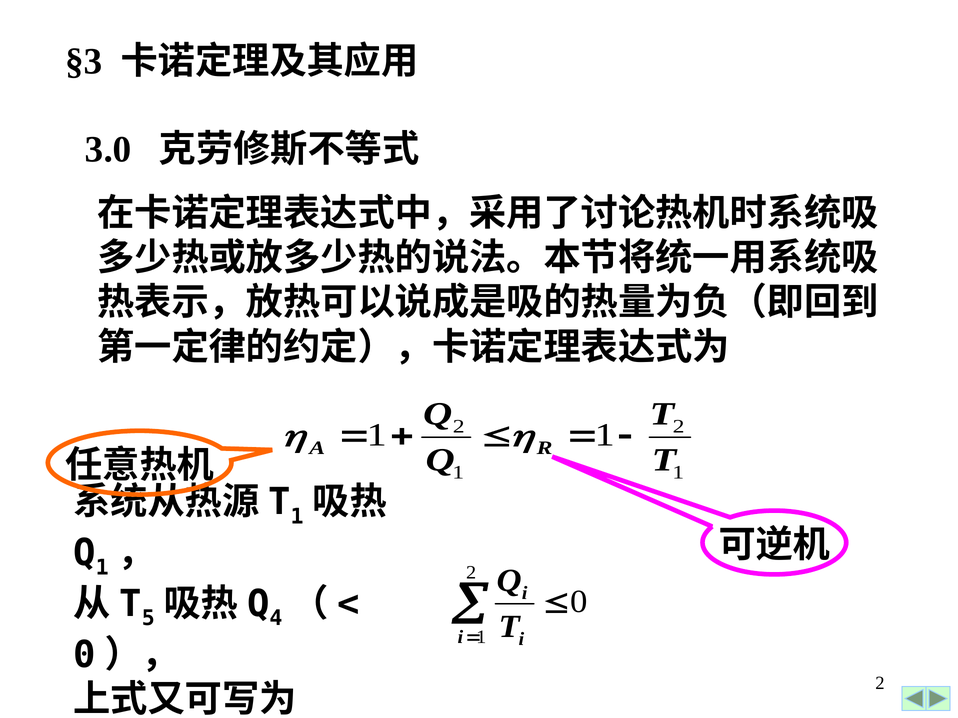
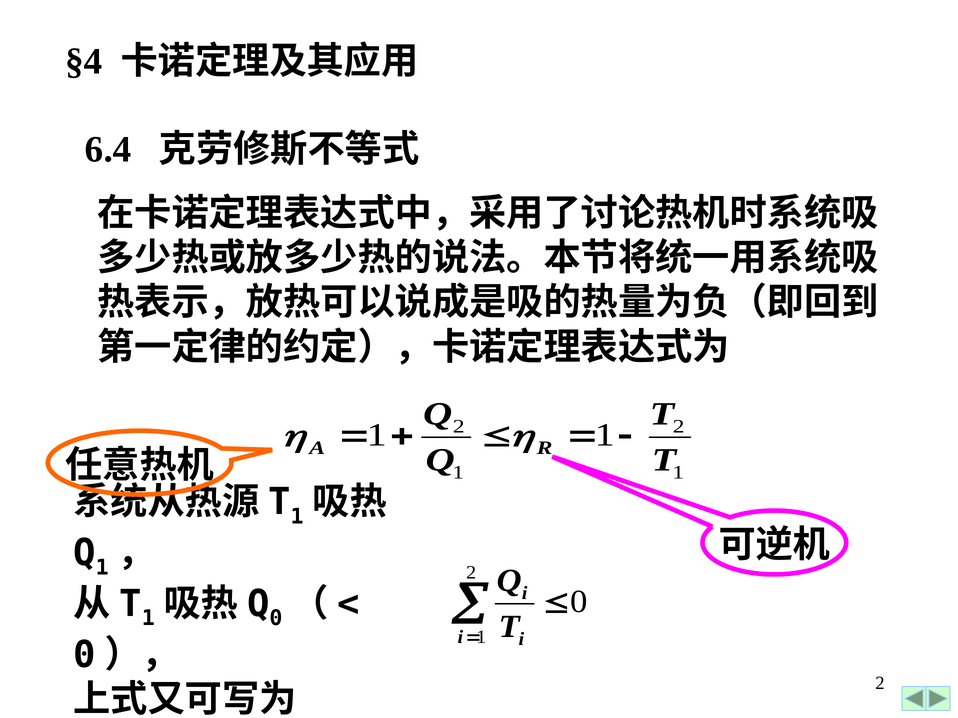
§3: §3 -> §4 (84, 62)
3.0: 3.0 -> 6.4 (108, 149)
5: 5 -> 1 (148, 619)
4: 4 -> 0 (276, 619)
